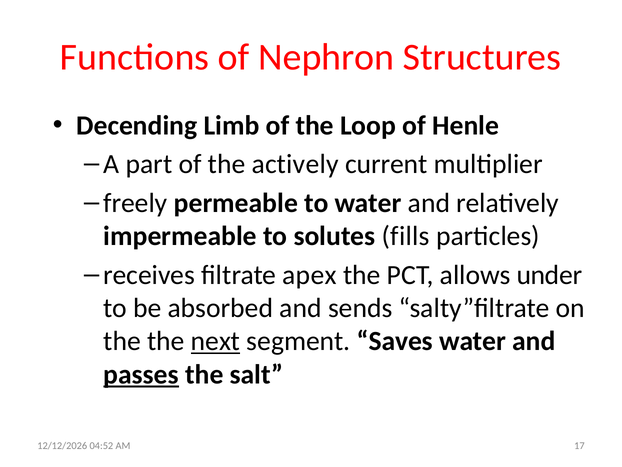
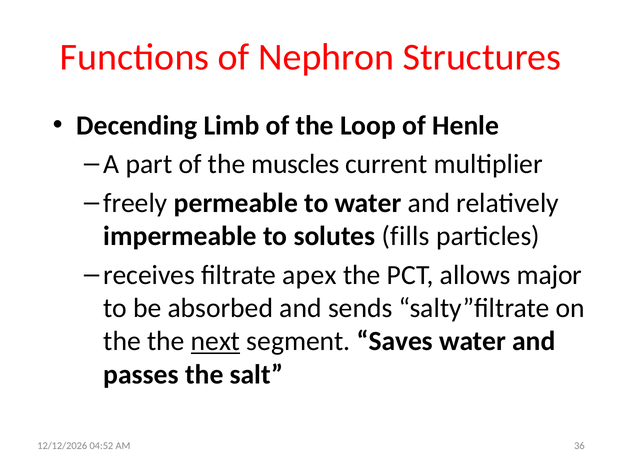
actively: actively -> muscles (295, 164)
under: under -> major (549, 275)
passes underline: present -> none (141, 374)
17: 17 -> 36 (579, 445)
